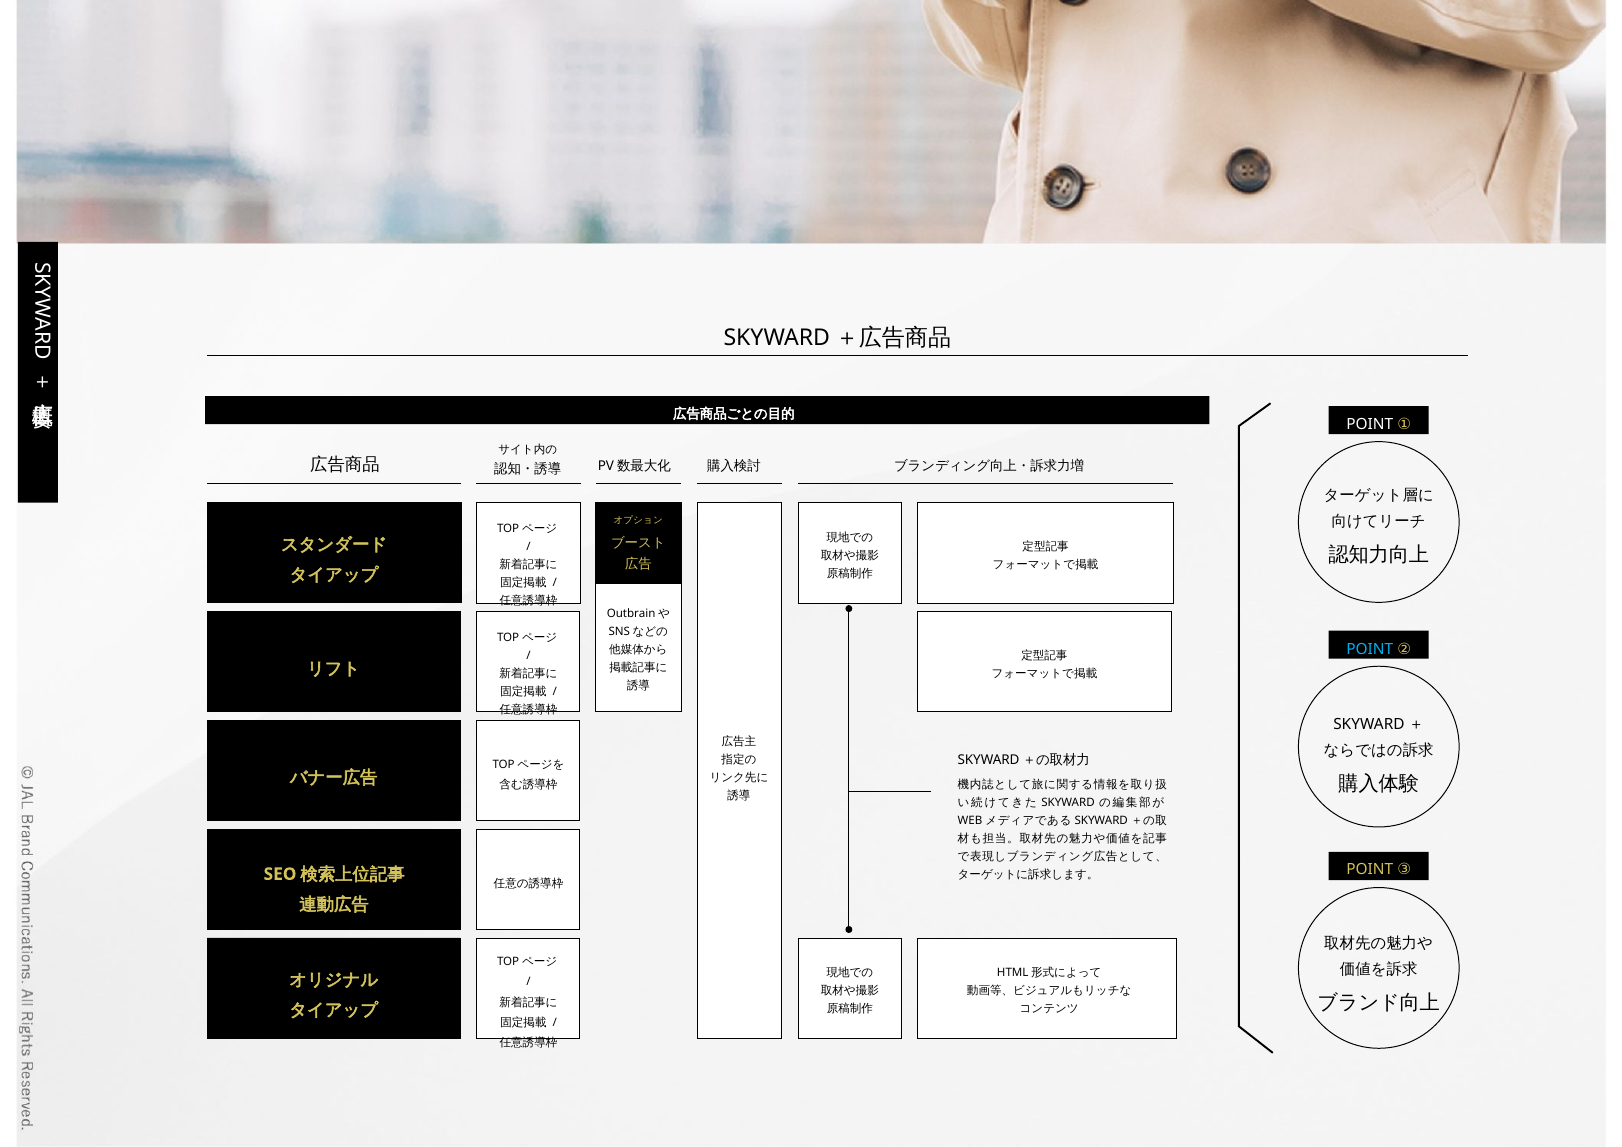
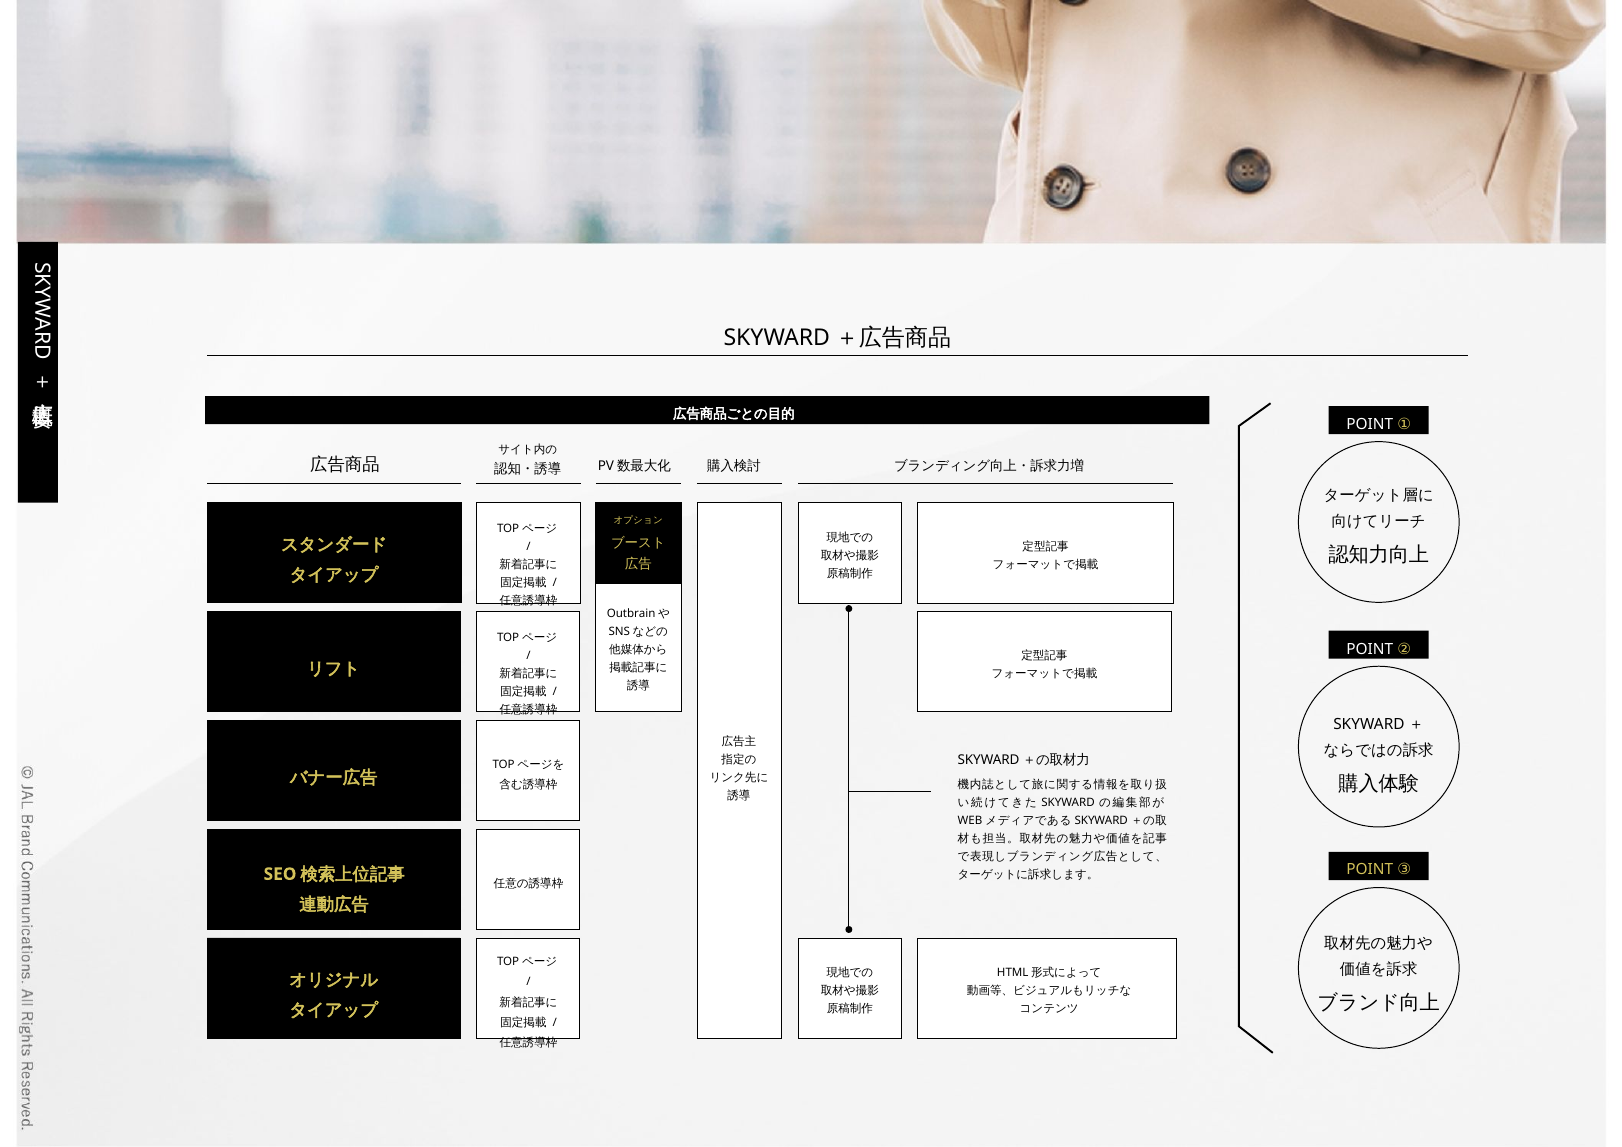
POINT colour: light blue -> white (1370, 649)
